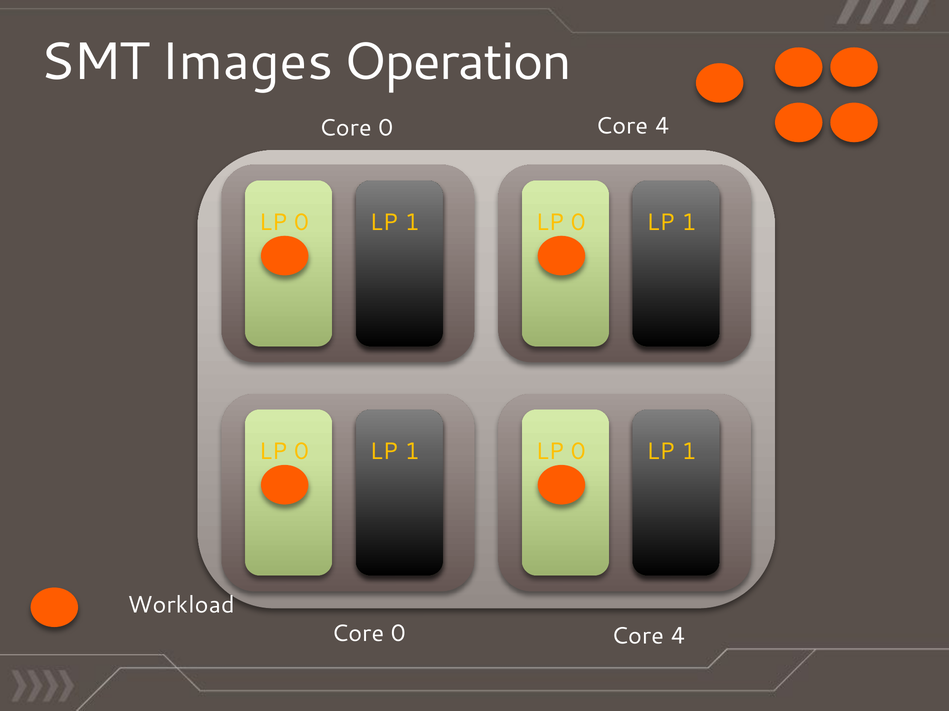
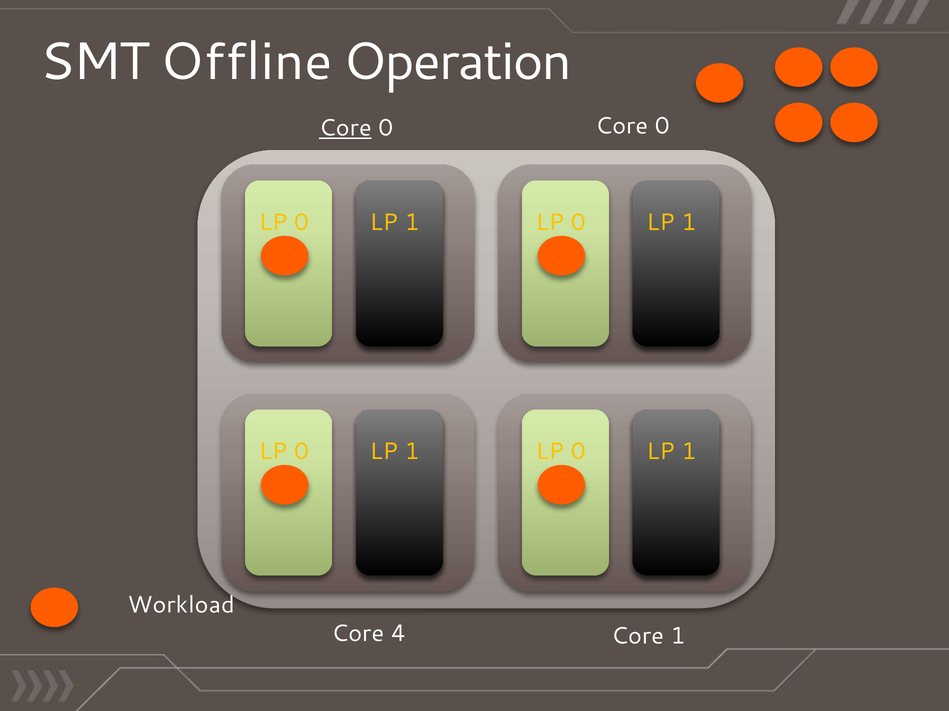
Images: Images -> Offline (247, 62)
4: 4 -> 0 (662, 126)
Core underline: none -> present (345, 128)
0: 0 -> 4 (398, 634)
4: 4 -> 1 (678, 637)
